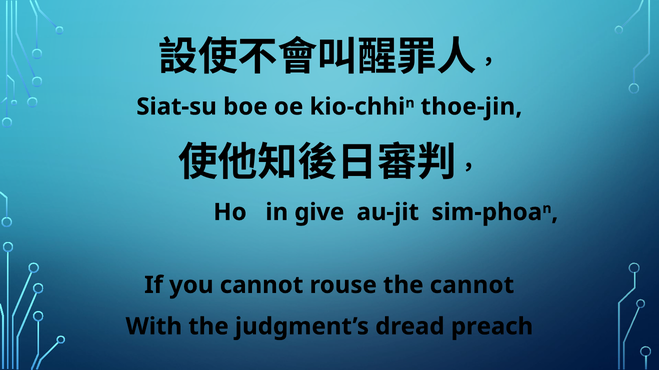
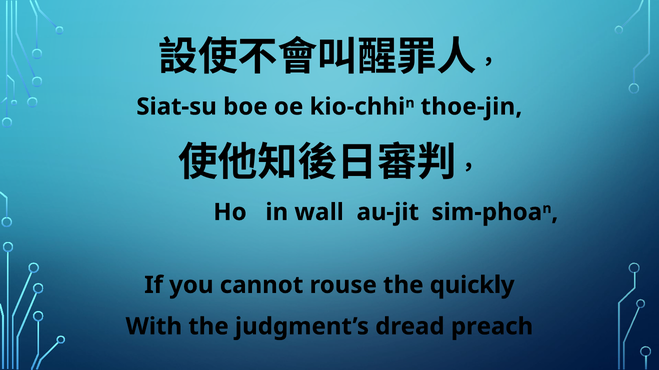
give: give -> wall (319, 213)
the cannot: cannot -> quickly (472, 286)
